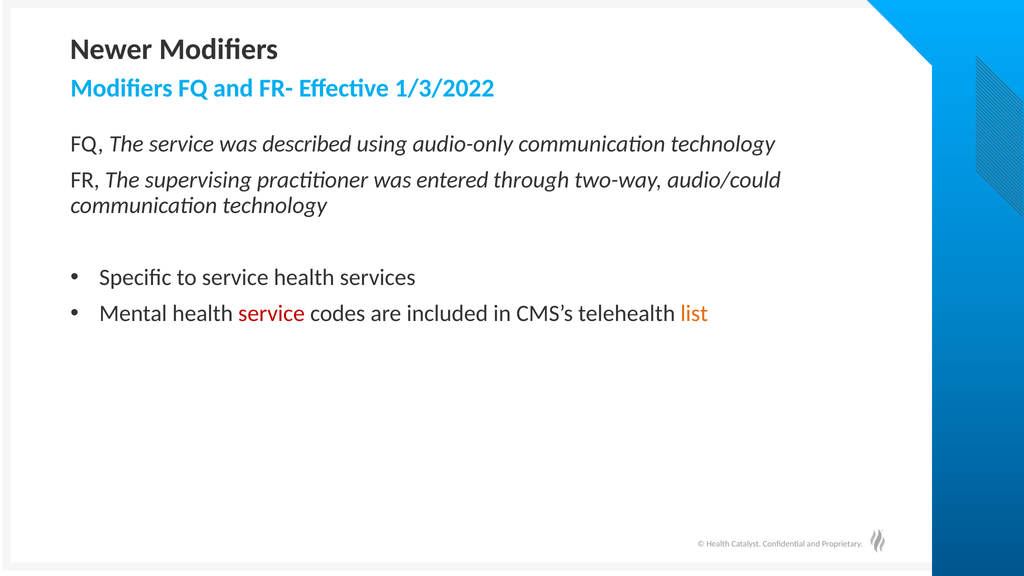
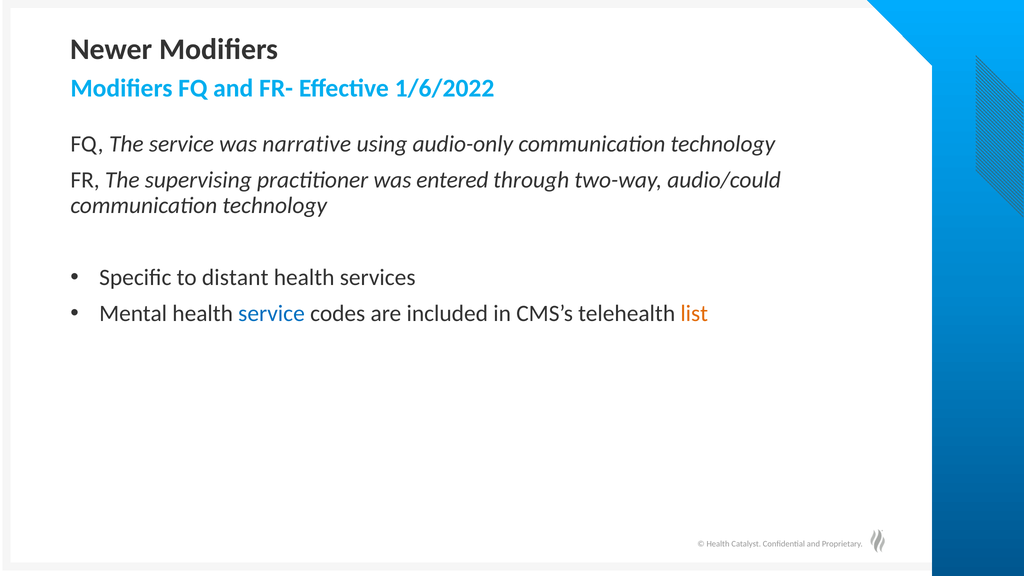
1/3/2022: 1/3/2022 -> 1/6/2022 (445, 88)
described: described -> narrative (307, 144)
to service: service -> distant (235, 277)
service colour: red -> blue (272, 313)
